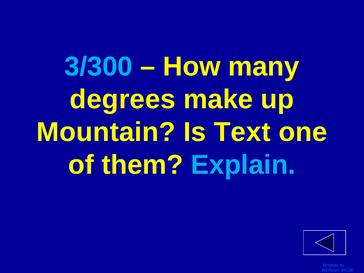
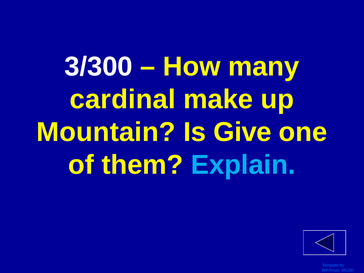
3/300 colour: light blue -> white (99, 67)
degrees: degrees -> cardinal (123, 99)
Text: Text -> Give (242, 132)
